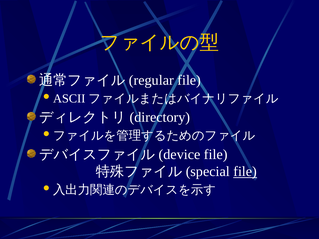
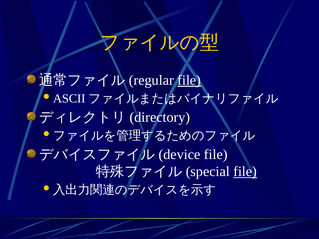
file underline: none -> present (189, 80)
